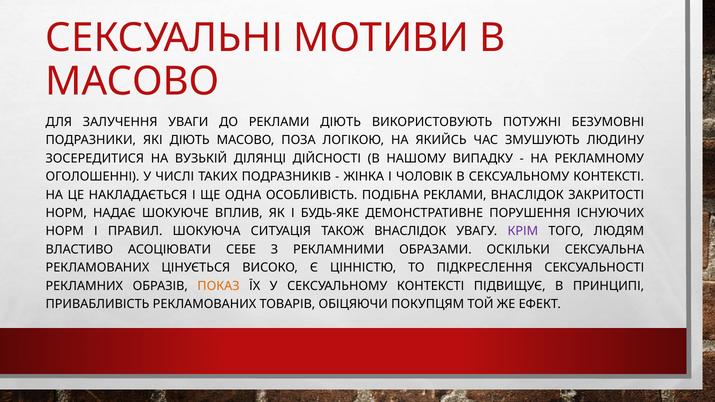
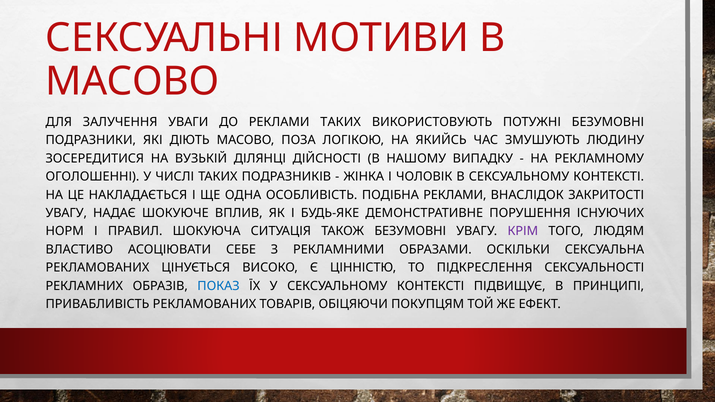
РЕКЛАМИ ДІЮТЬ: ДІЮТЬ -> ТАКИХ (341, 122)
НОРМ: НОРМ -> УВАГУ (66, 213)
ТАКОЖ ВНАСЛІДОК: ВНАСЛІДОК -> БЕЗУМОВНІ (410, 231)
ПОКАЗ colour: orange -> blue (218, 286)
